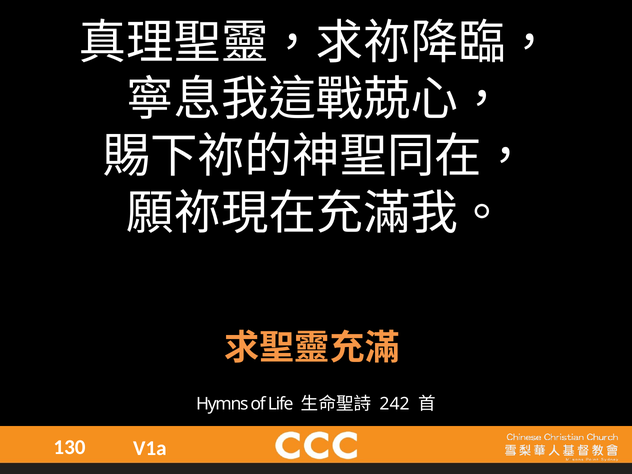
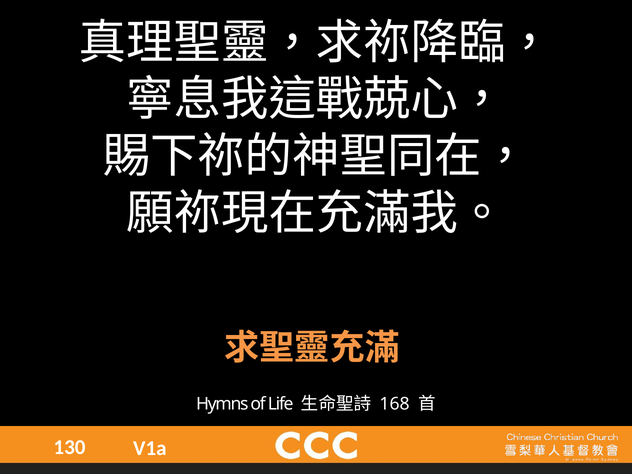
242: 242 -> 168 (395, 404)
